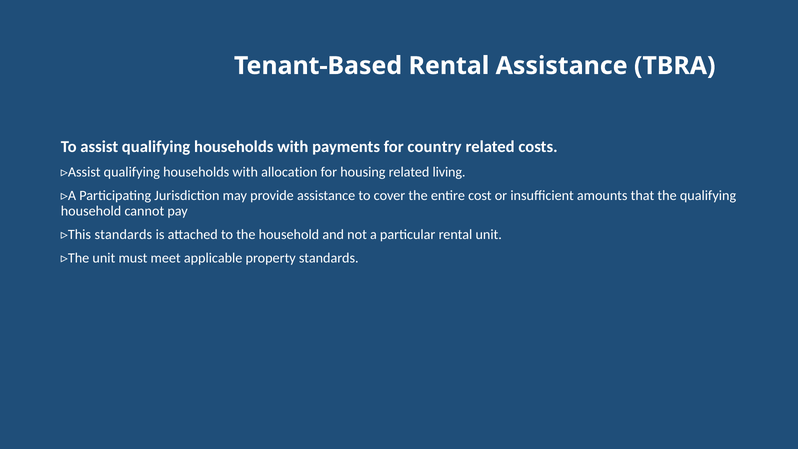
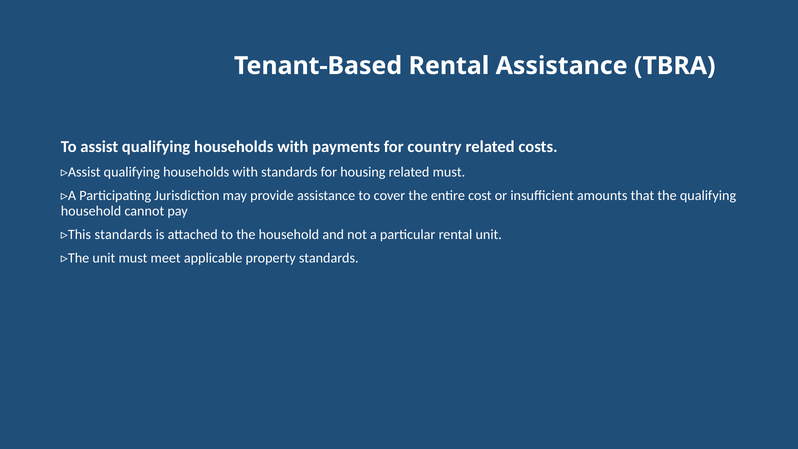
with allocation: allocation -> standards (289, 172)
related living: living -> must (449, 172)
